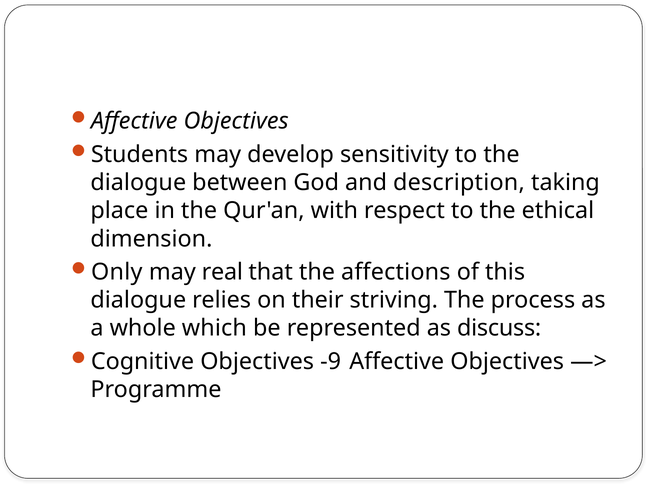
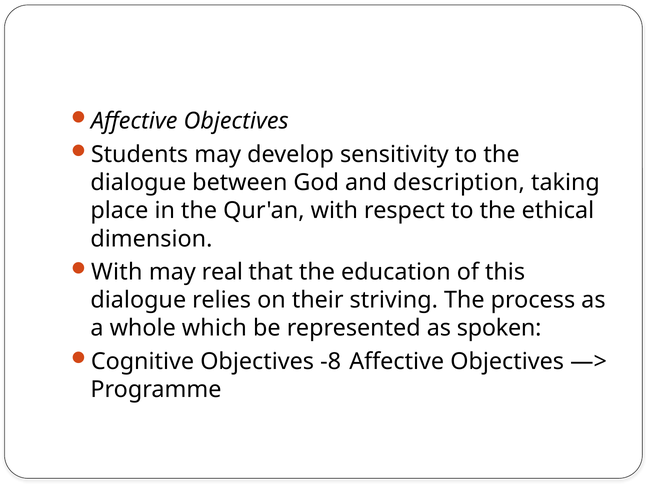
Only: Only -> With (117, 272)
affections: affections -> education (396, 272)
discuss: discuss -> spoken (499, 328)
-9: -9 -> -8 (331, 362)
